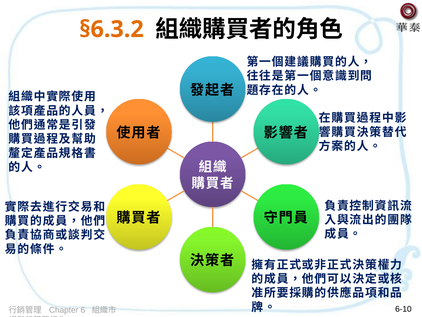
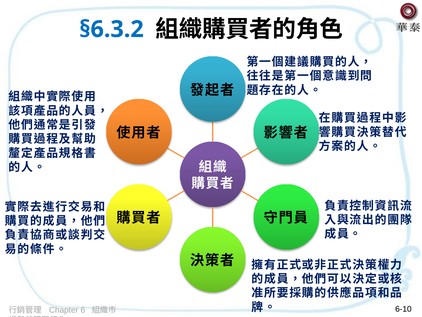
§6.3.2 colour: orange -> blue (111, 29)
